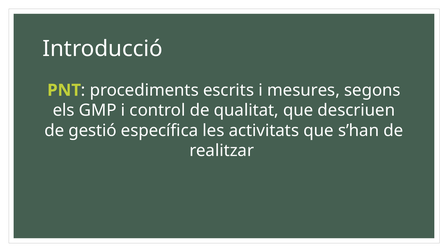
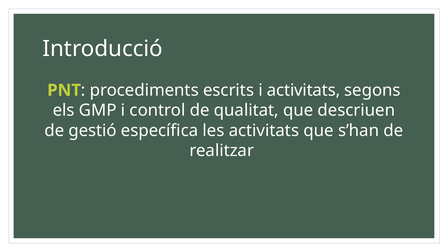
i mesures: mesures -> activitats (304, 90)
